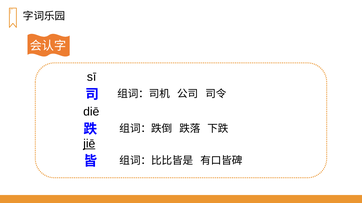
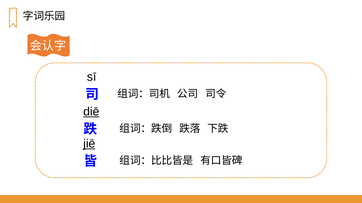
diē underline: none -> present (91, 112)
